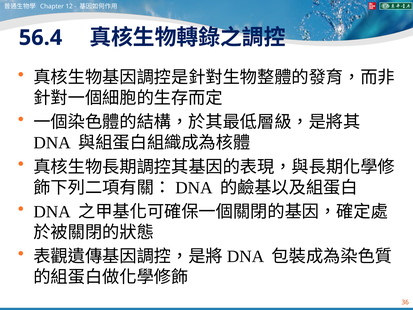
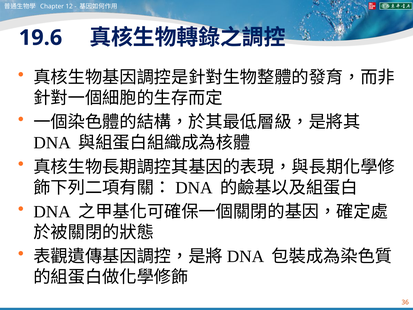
56.4: 56.4 -> 19.6 (41, 38)
